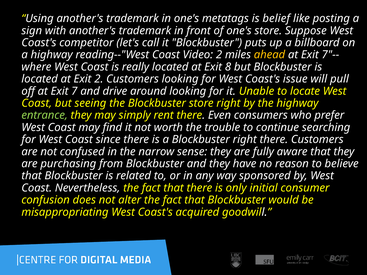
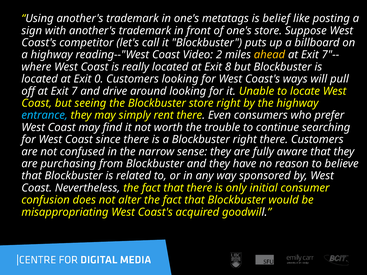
Exit 2: 2 -> 0 (99, 79)
issue: issue -> ways (295, 79)
entrance colour: light green -> light blue (45, 115)
